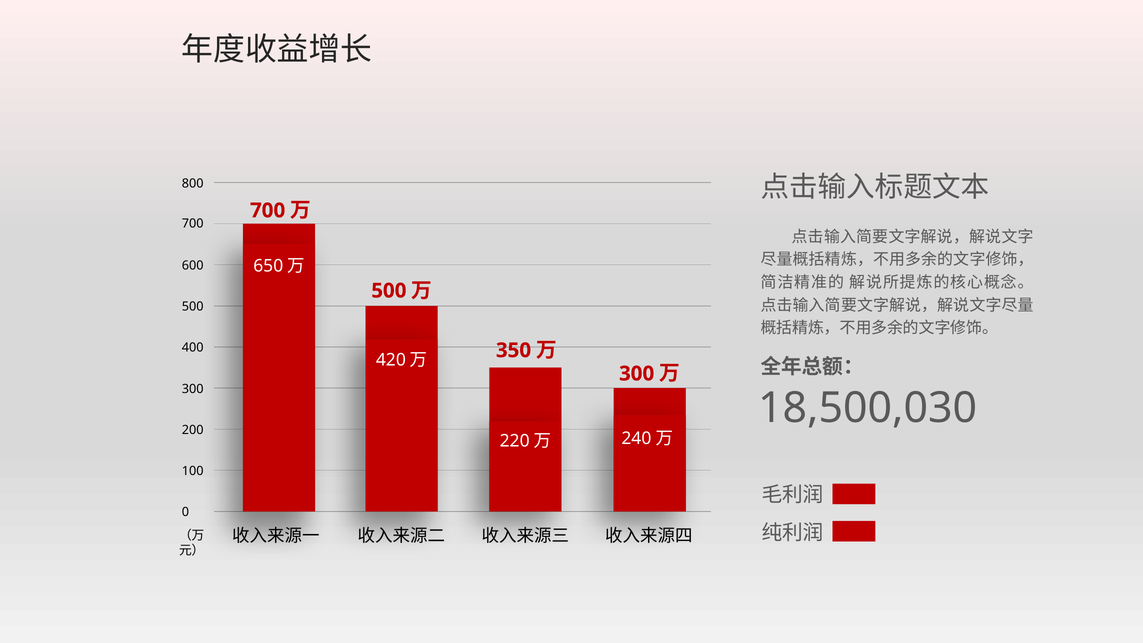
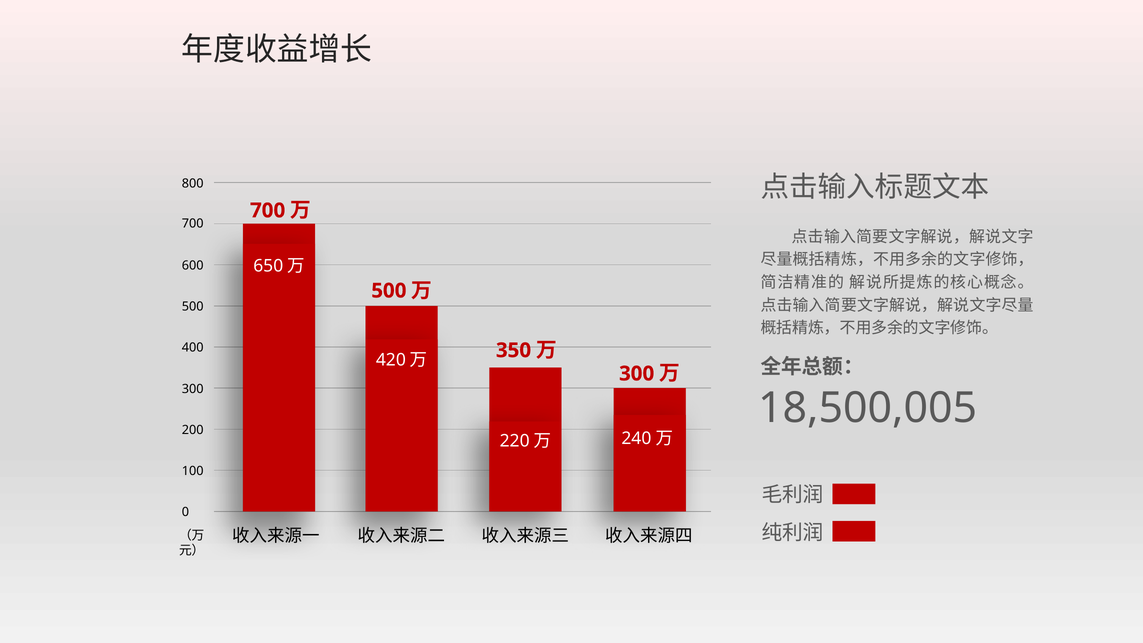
18,500,030: 18,500,030 -> 18,500,005 (868, 408)
